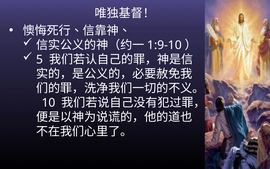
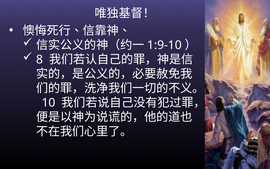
5: 5 -> 8 (40, 59)
